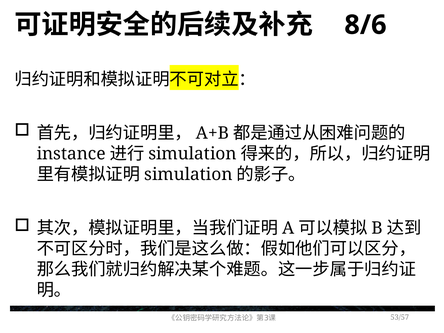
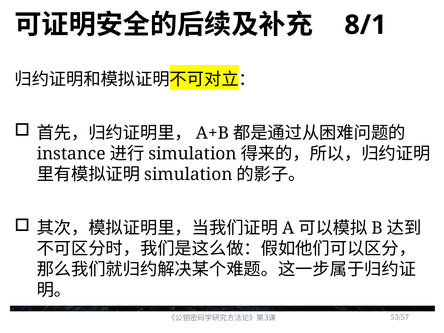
8/6: 8/6 -> 8/1 (365, 25)
